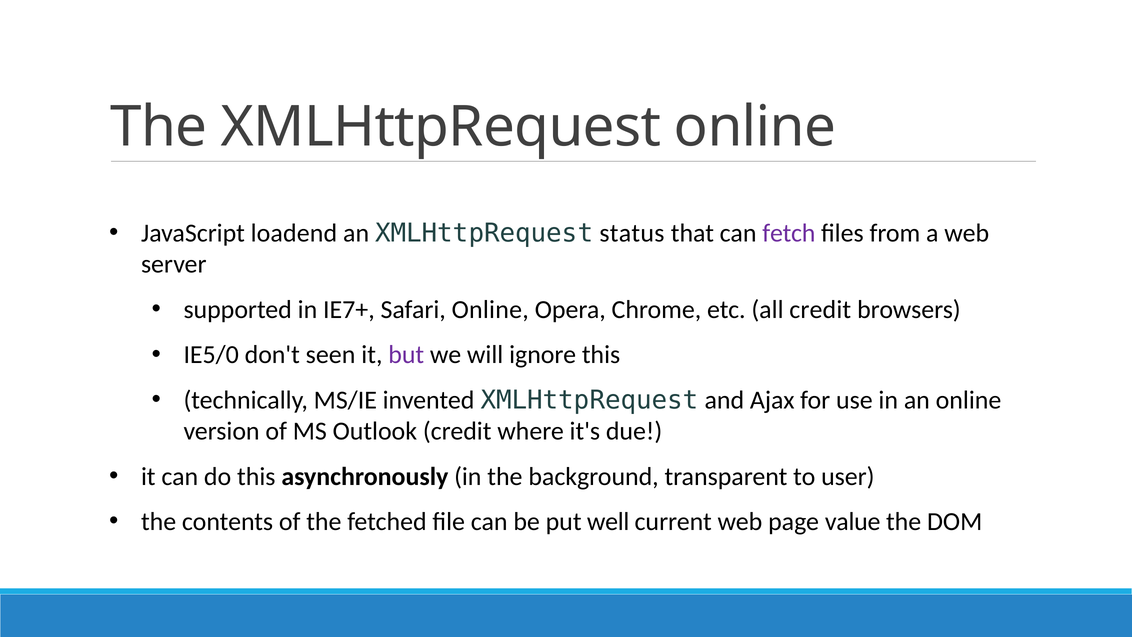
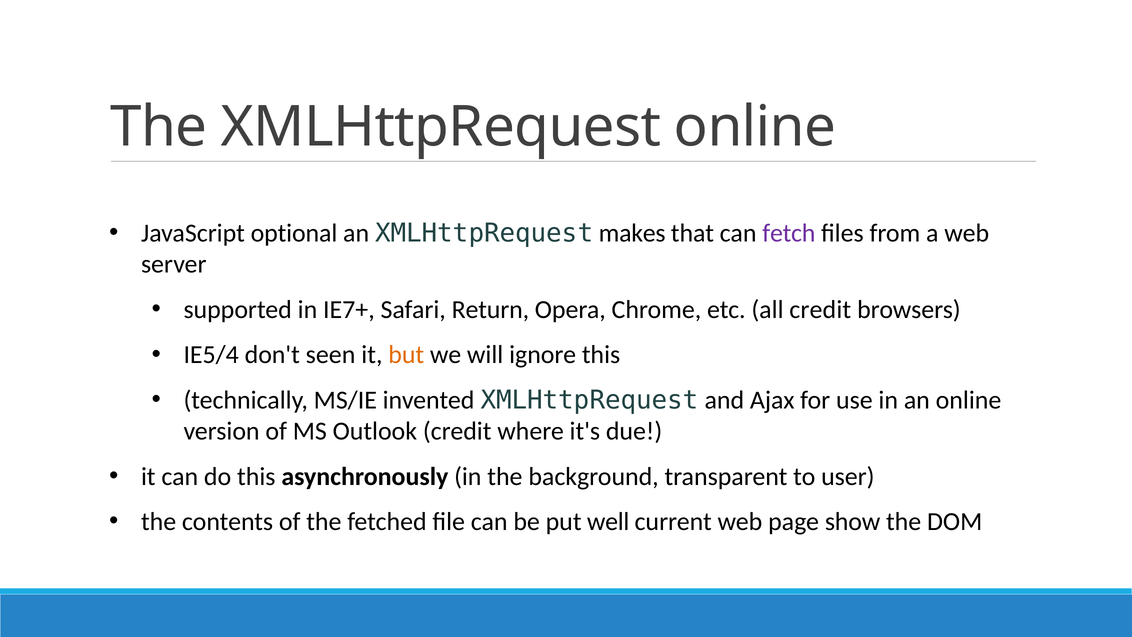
loadend: loadend -> optional (294, 233)
status: status -> makes (632, 233)
Safari Online: Online -> Return (490, 309)
IE5/0: IE5/0 -> IE5/4 (211, 355)
but colour: purple -> orange (406, 355)
value: value -> show (853, 522)
